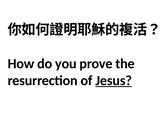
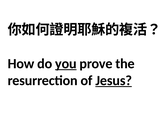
you underline: none -> present (66, 63)
